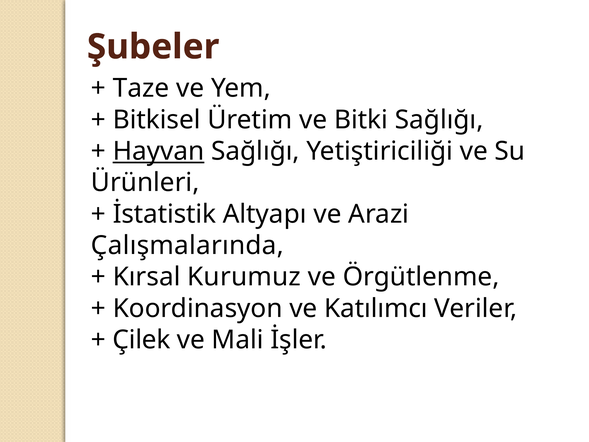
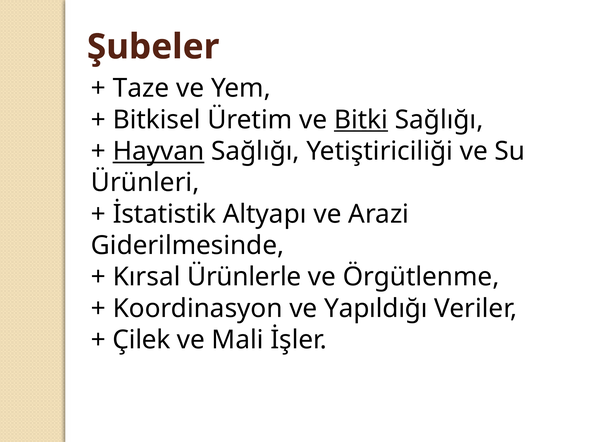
Bitki underline: none -> present (361, 120)
Çalışmalarında: Çalışmalarında -> Giderilmesinde (188, 245)
Kurumuz: Kurumuz -> Ürünlerle (244, 277)
Katılımcı: Katılımcı -> Yapıldığı (376, 308)
